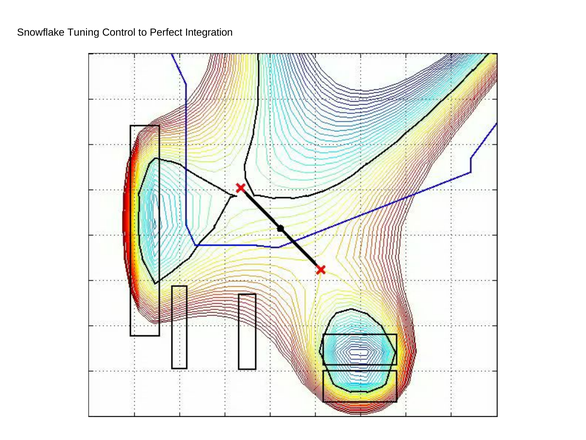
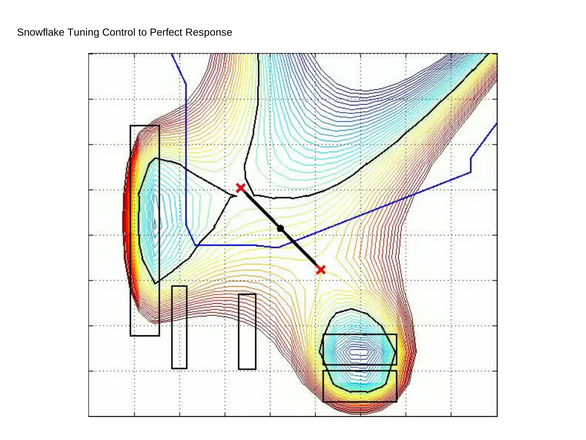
Integration: Integration -> Response (209, 33)
